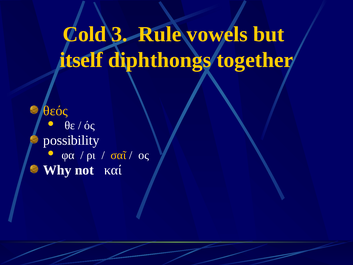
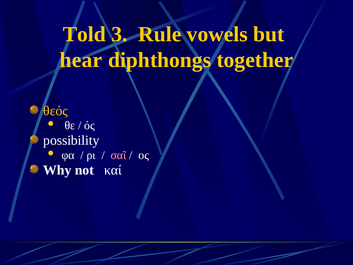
Cold: Cold -> Told (84, 34)
itself: itself -> hear (81, 60)
σαῖ colour: yellow -> pink (118, 155)
